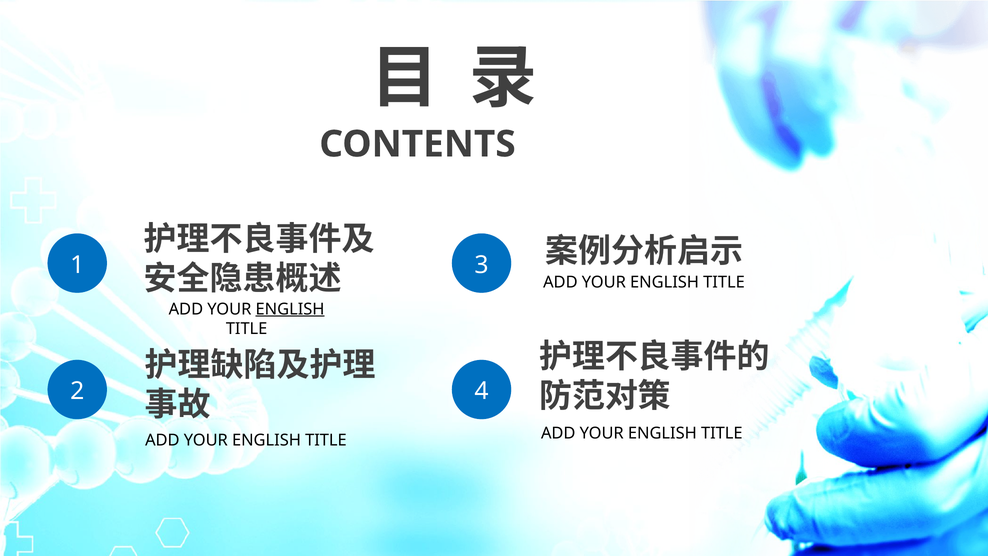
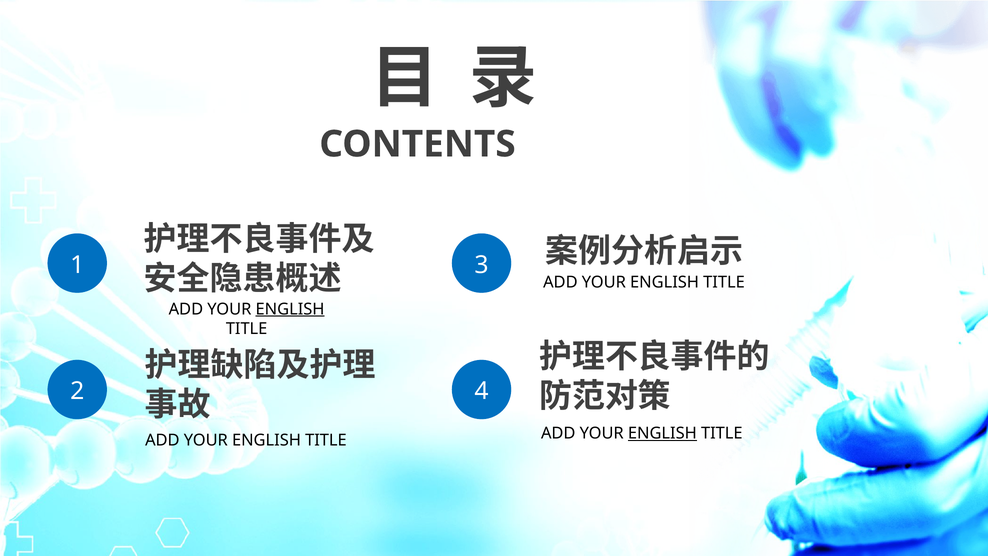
ENGLISH underline: none -> present (662, 433)
